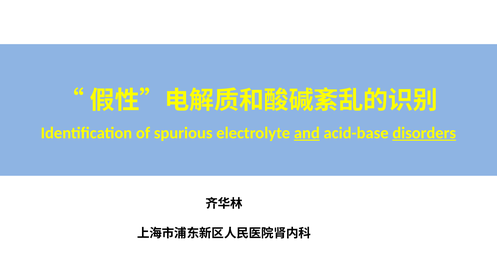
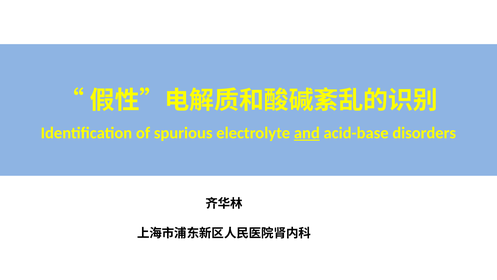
disorders underline: present -> none (424, 133)
